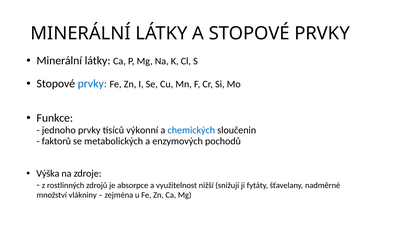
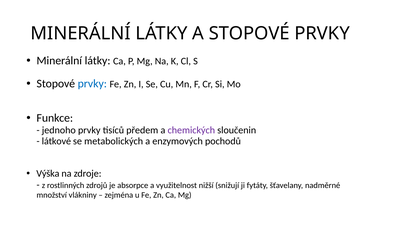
výkonní: výkonní -> předem (142, 130)
chemických colour: blue -> purple (191, 130)
faktorů: faktorů -> látkové (56, 142)
